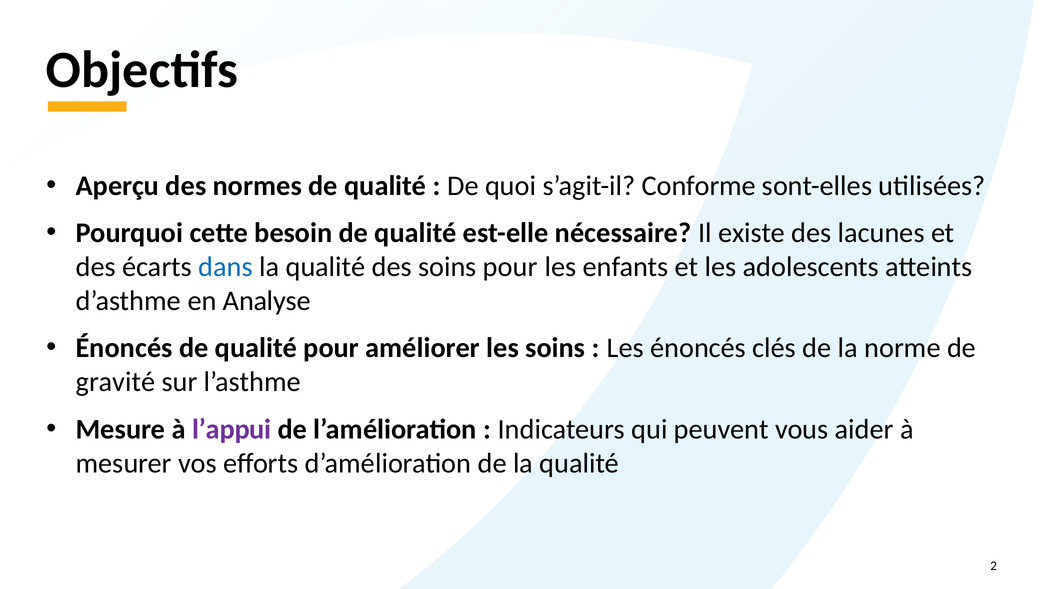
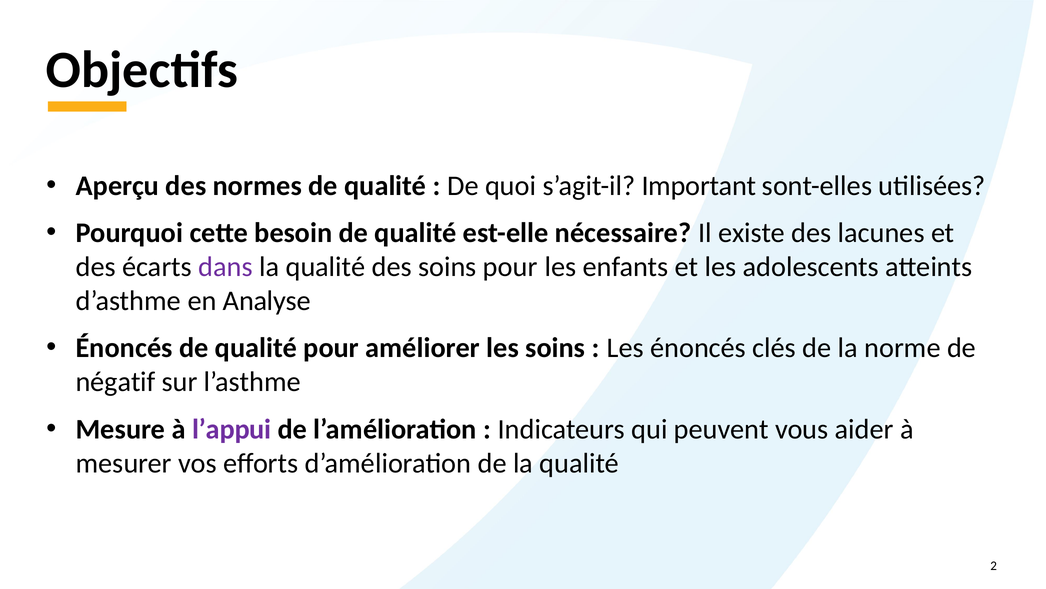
Conforme: Conforme -> Important (699, 186)
dans colour: blue -> purple (226, 267)
gravité: gravité -> négatif (116, 382)
